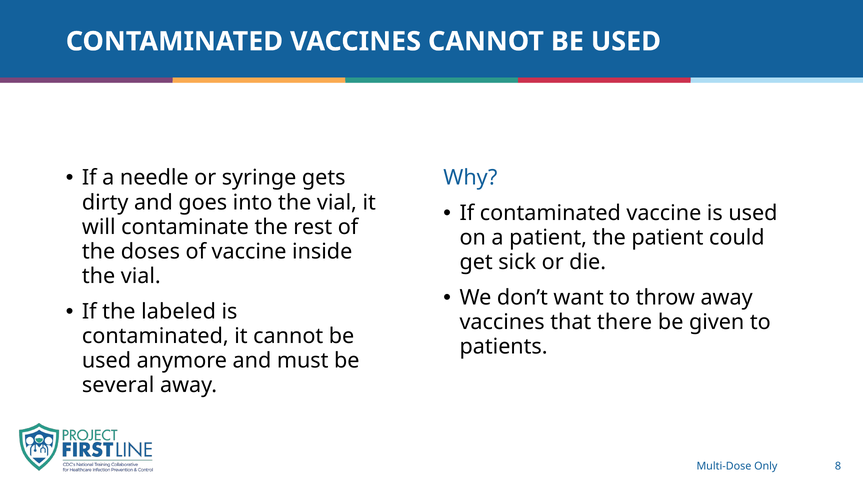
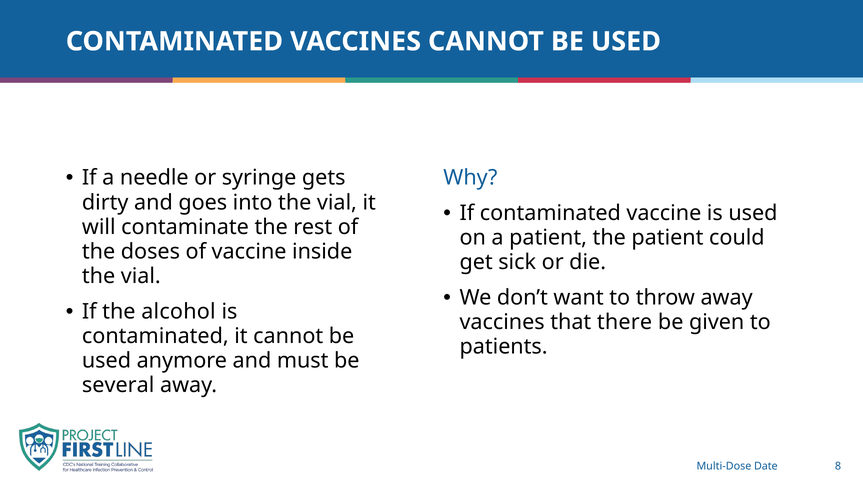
labeled: labeled -> alcohol (178, 312)
Only: Only -> Date (766, 467)
